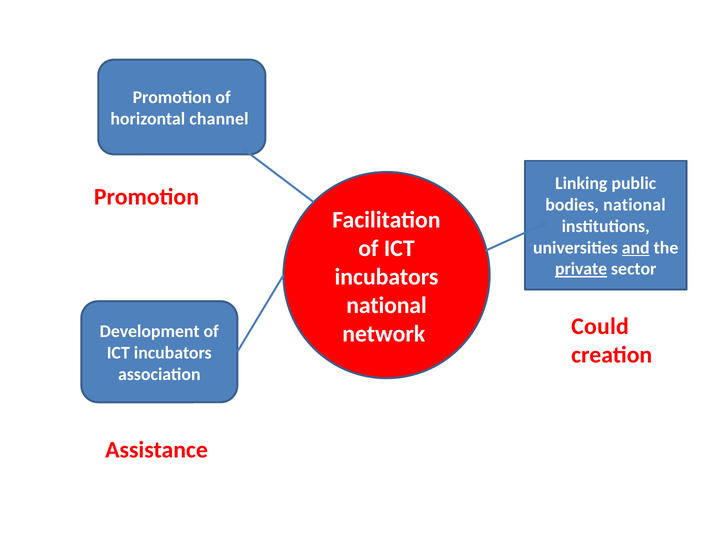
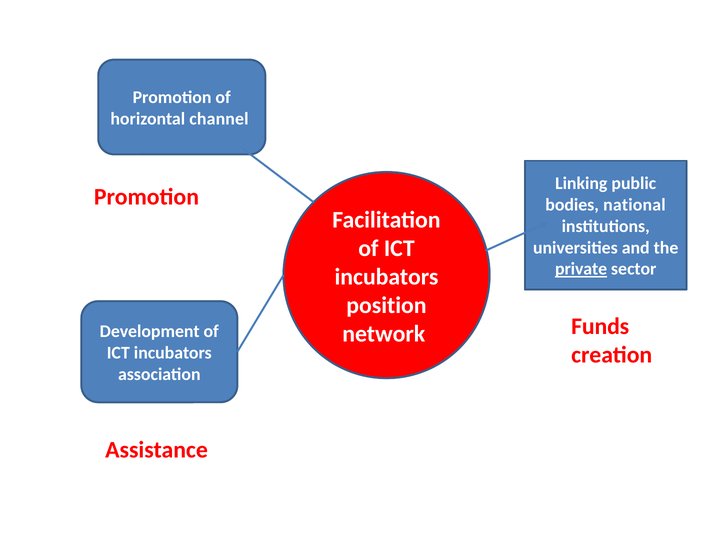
and underline: present -> none (636, 248)
national: national -> position (386, 305)
Could: Could -> Funds (600, 326)
